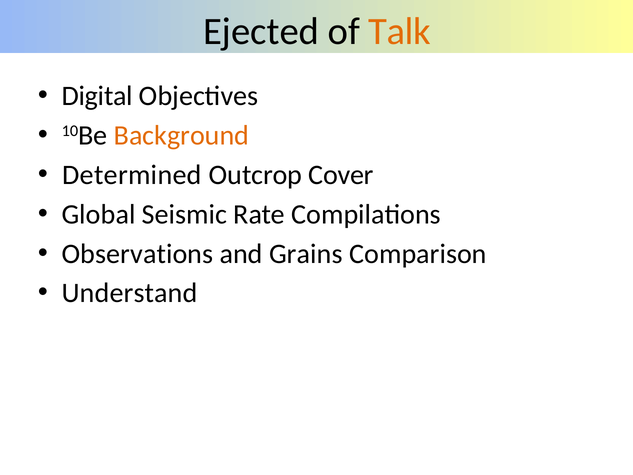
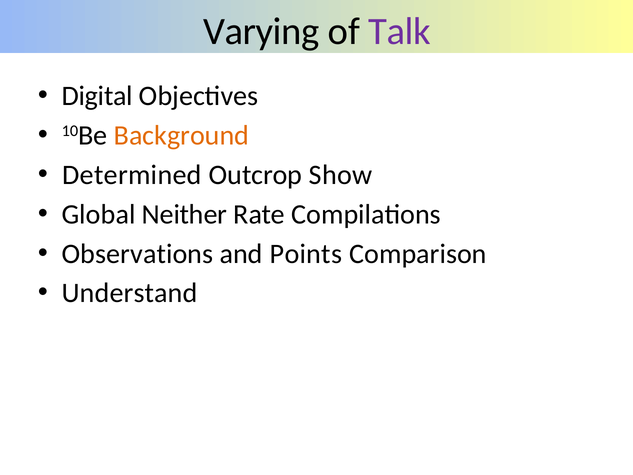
Ejected: Ejected -> Varying (261, 32)
Talk colour: orange -> purple (399, 32)
Cover: Cover -> Show (341, 175)
Seismic: Seismic -> Neither (184, 214)
Grains: Grains -> Points (306, 254)
